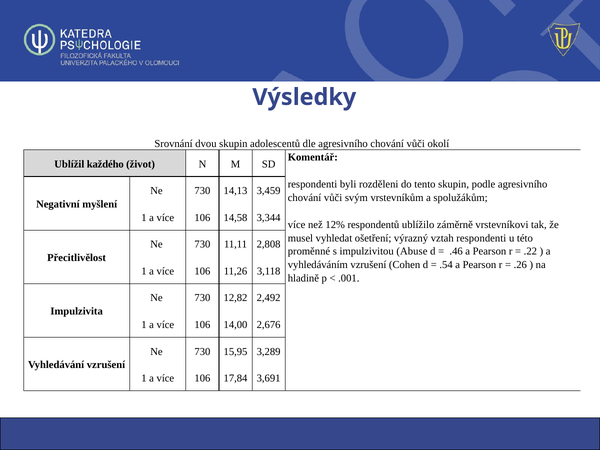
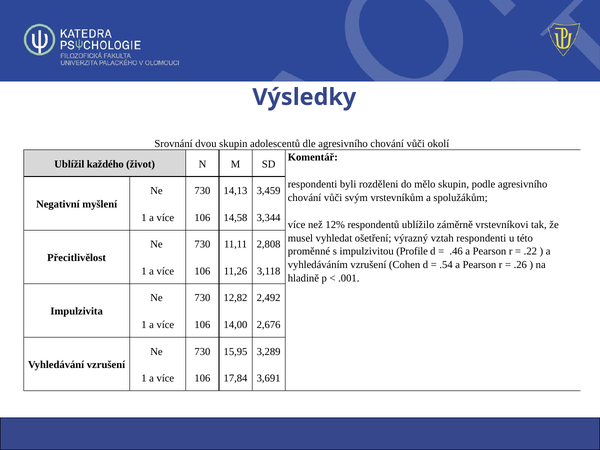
tento: tento -> mělo (425, 184)
Abuse: Abuse -> Profile (412, 251)
